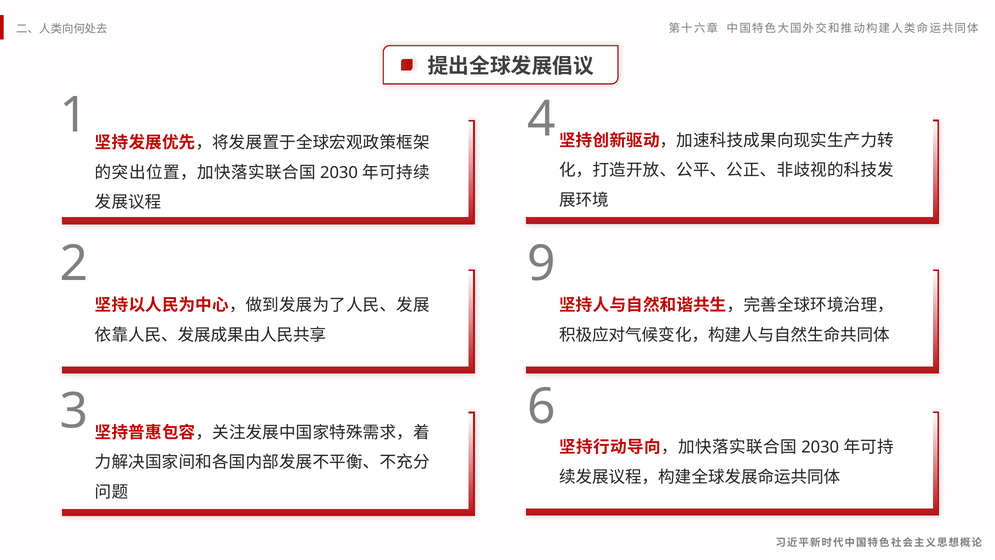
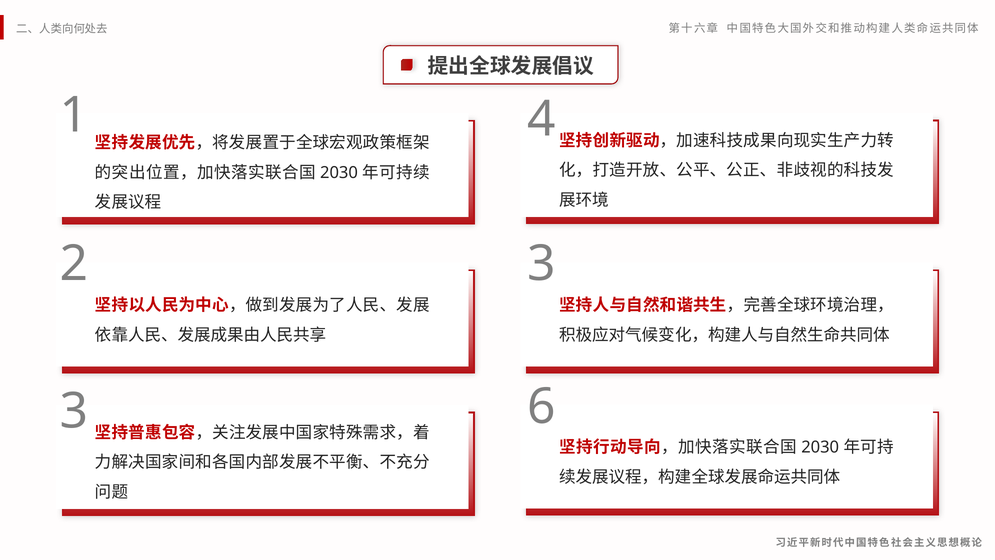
2 9: 9 -> 3 (541, 264)
